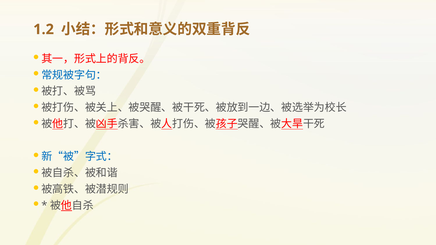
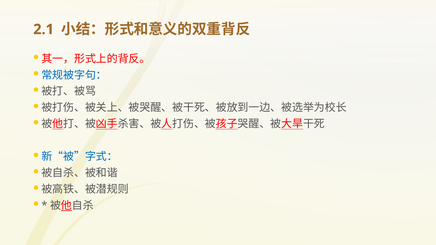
1.2: 1.2 -> 2.1 (44, 29)
